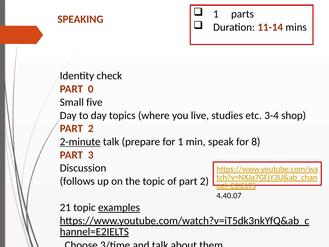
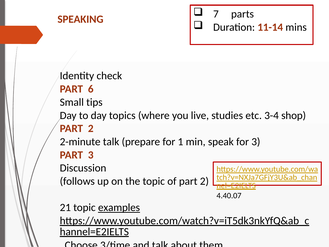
1: 1 -> 7 (216, 14)
0: 0 -> 6 (91, 89)
five: five -> tips (94, 102)
2-minute underline: present -> none (80, 142)
for 8: 8 -> 3 (256, 142)
